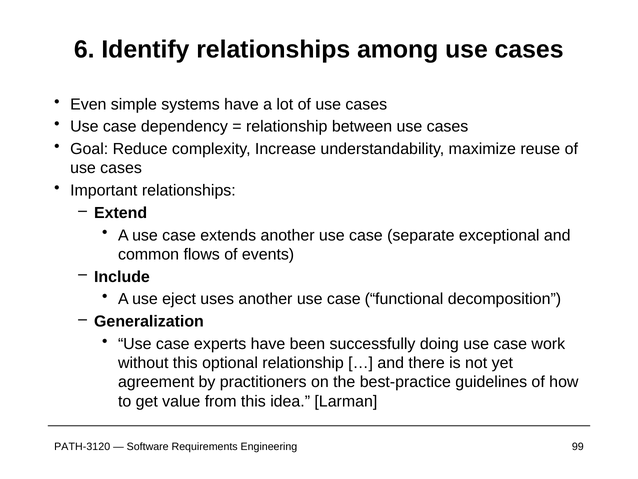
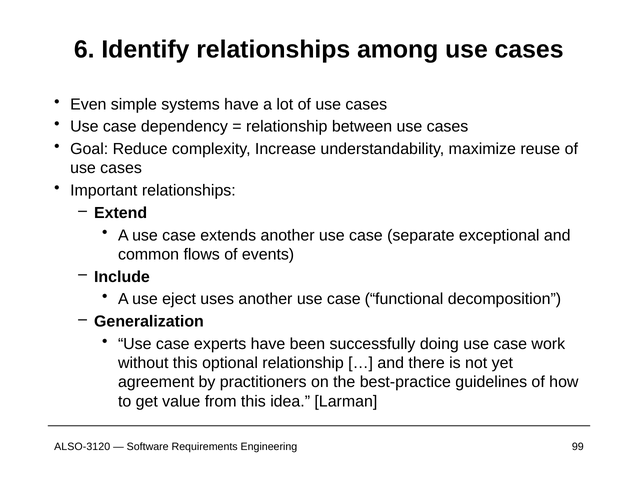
PATH-3120: PATH-3120 -> ALSO-3120 (82, 446)
